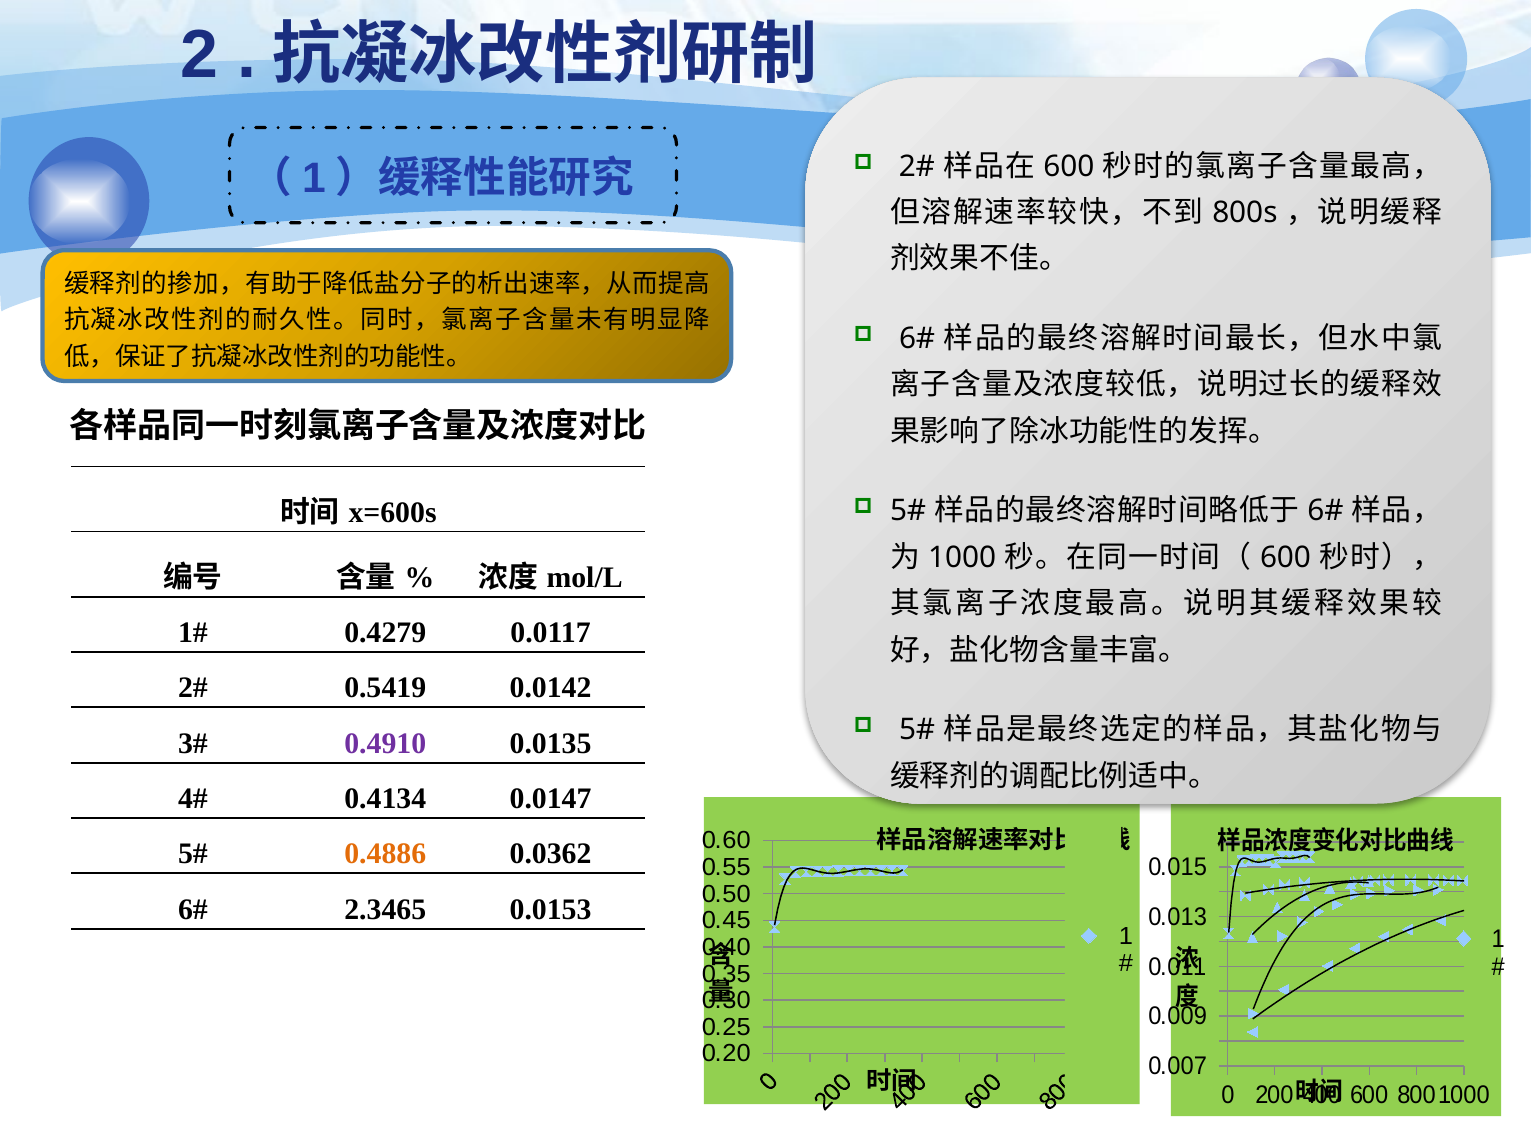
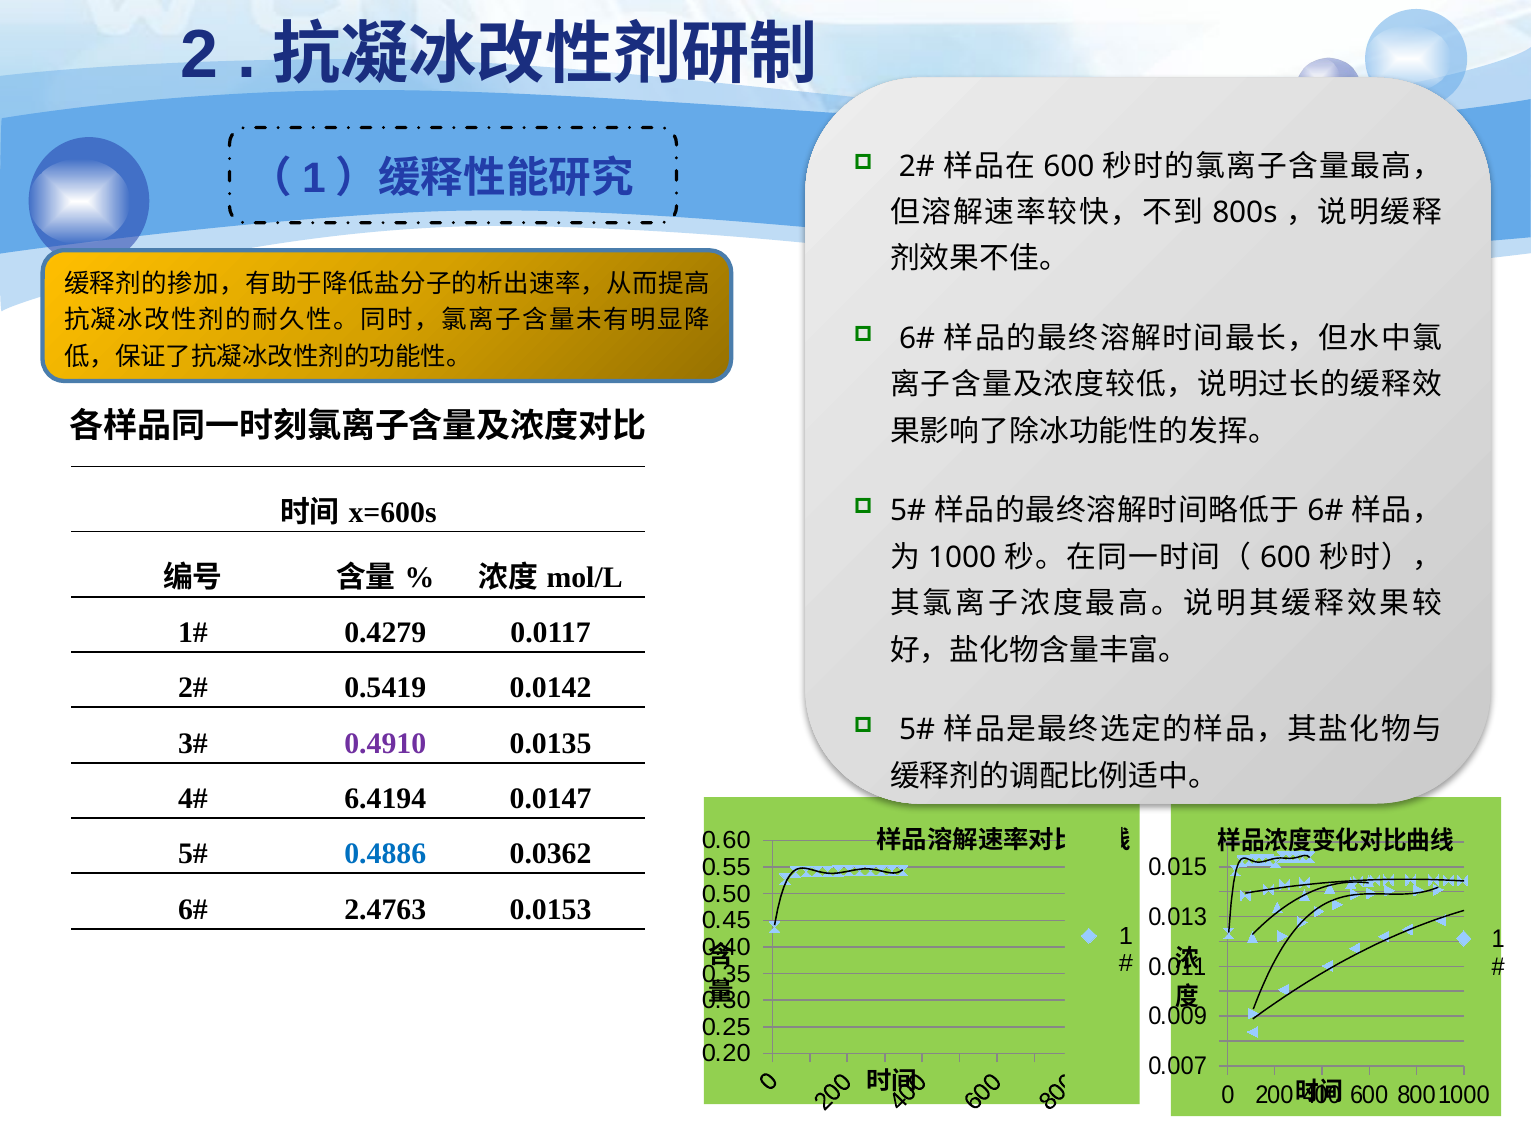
0.4134: 0.4134 -> 6.4194 (385, 799)
0.4886 colour: orange -> blue (385, 854)
2.3465: 2.3465 -> 2.4763 (385, 910)
